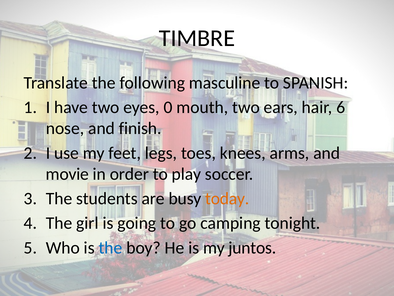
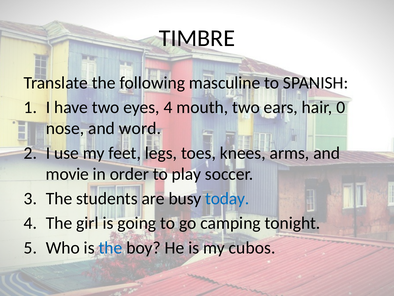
eyes 0: 0 -> 4 (168, 107)
6: 6 -> 0 (341, 107)
finish: finish -> word (140, 128)
today colour: orange -> blue (227, 198)
juntos: juntos -> cubos (252, 247)
